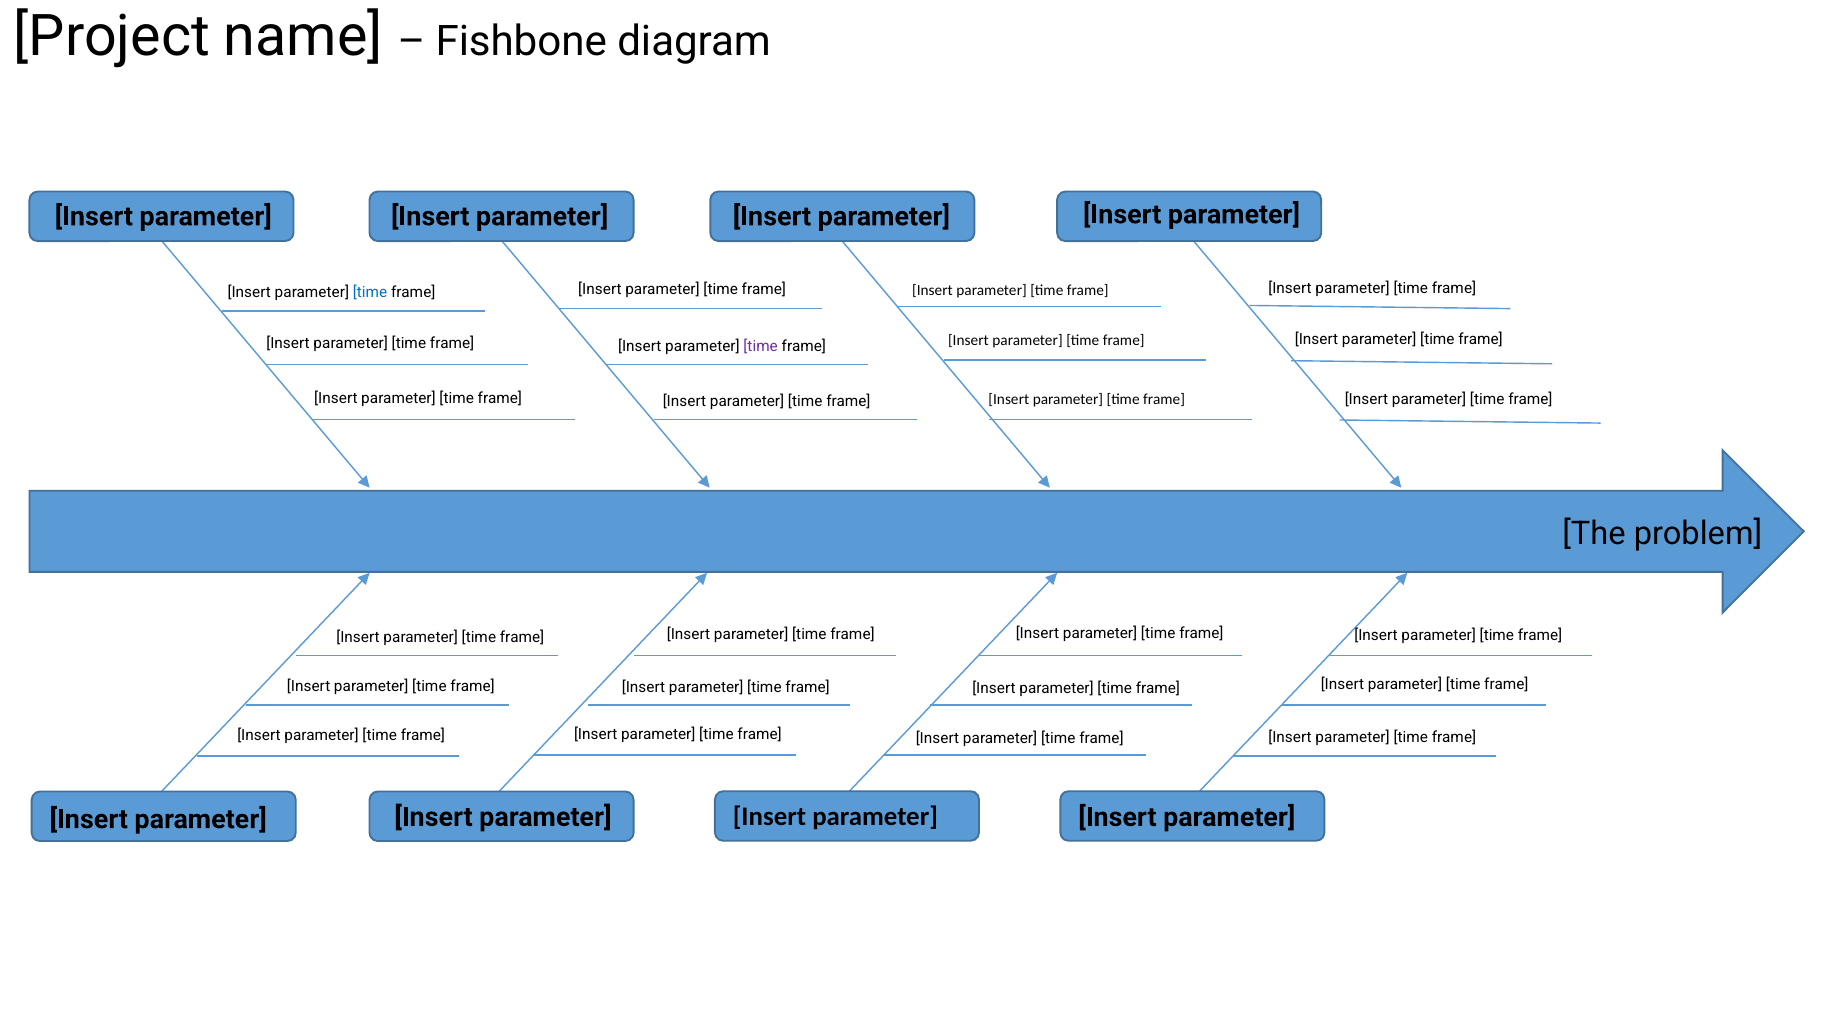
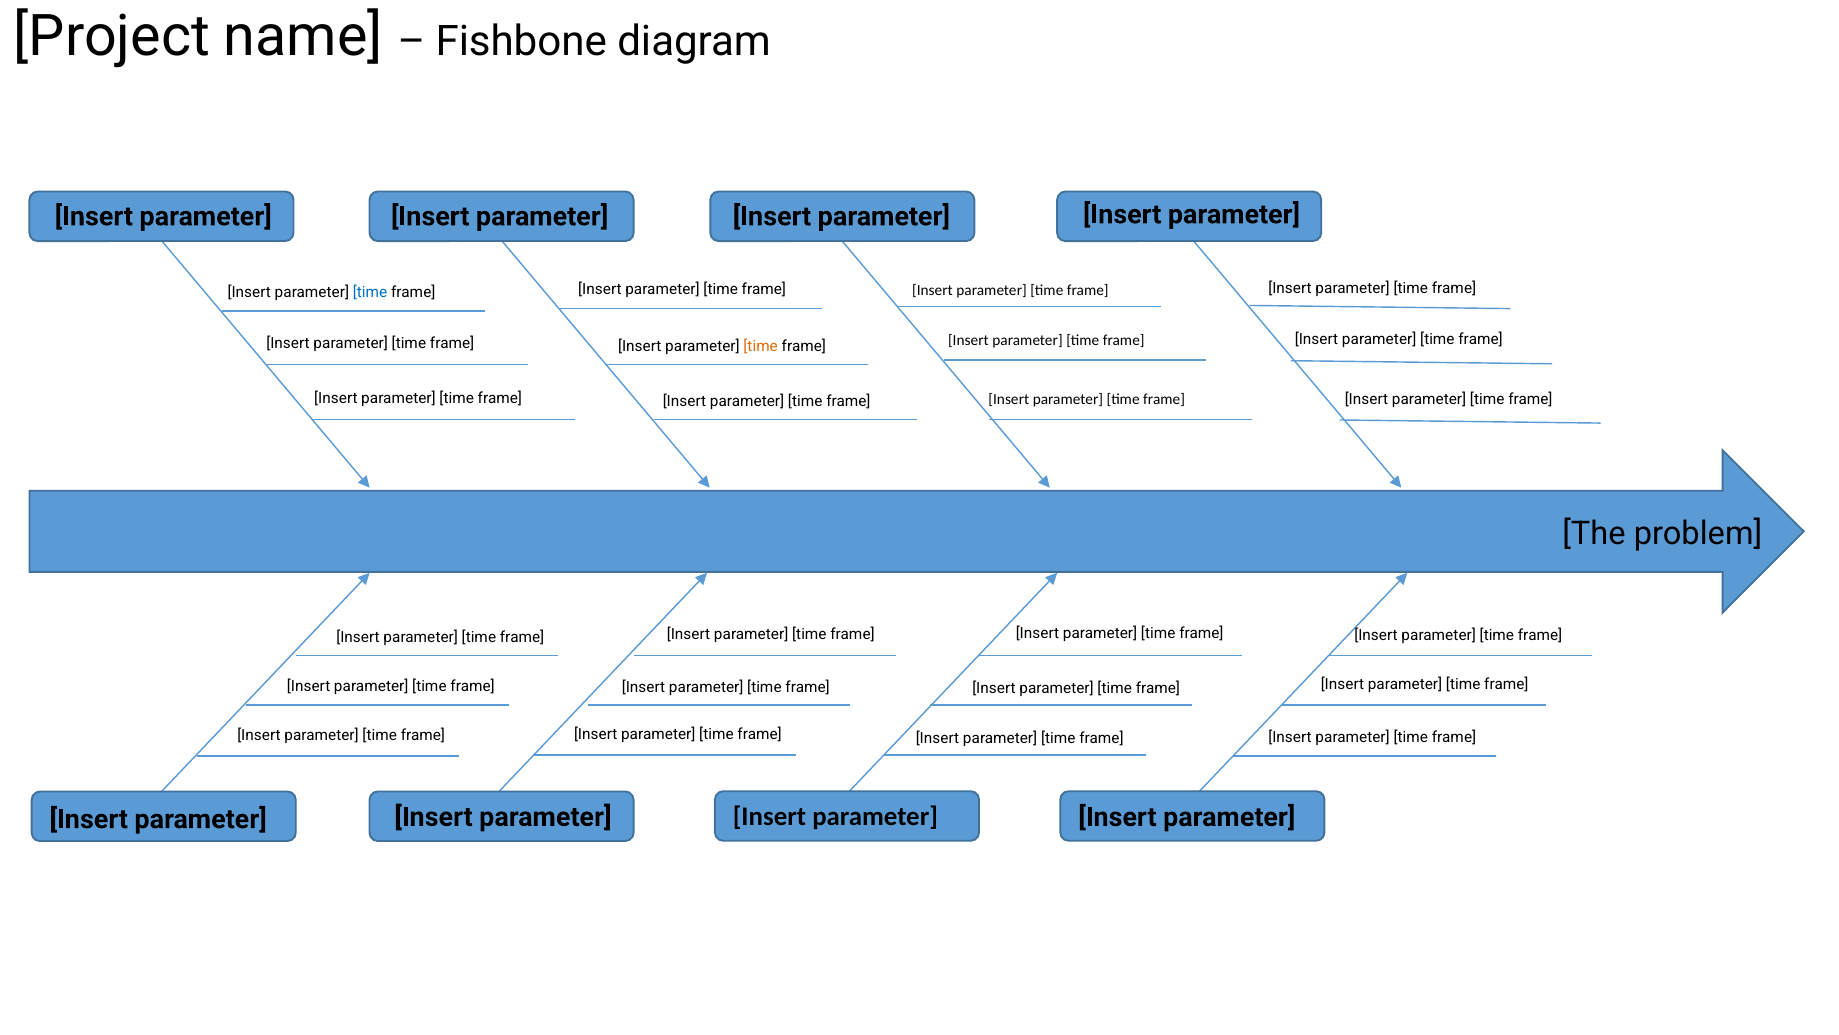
time colour: purple -> orange (761, 346)
